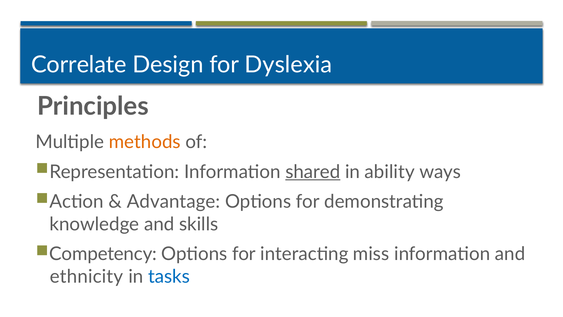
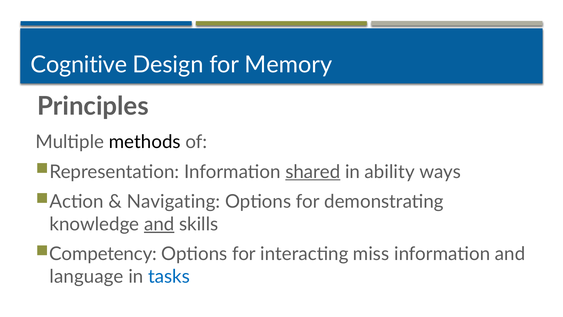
Correlate: Correlate -> Cognitive (79, 65)
Dyslexia: Dyslexia -> Memory (288, 65)
methods colour: orange -> black (145, 142)
Advantage: Advantage -> Navigating (173, 201)
and underline: none -> present (159, 224)
ethnicity: ethnicity -> language (87, 276)
